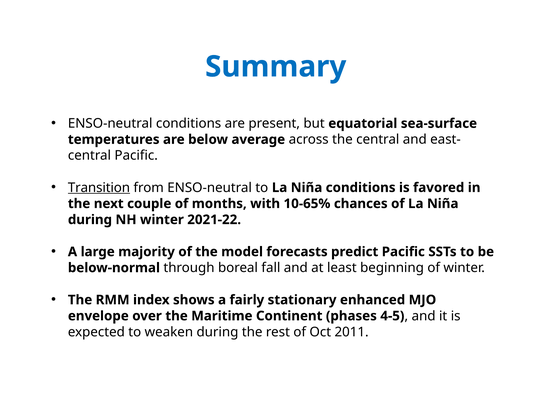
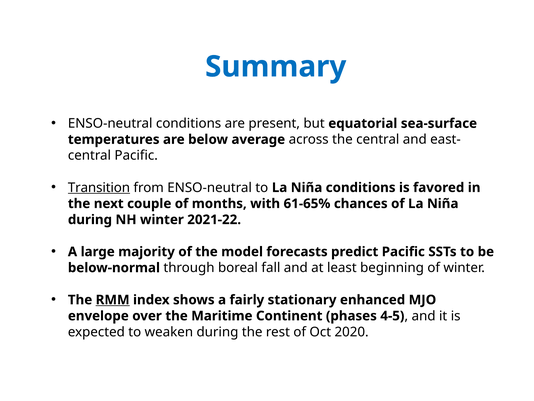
10-65%: 10-65% -> 61-65% (307, 203)
RMM underline: none -> present (113, 300)
2011: 2011 -> 2020 (352, 332)
